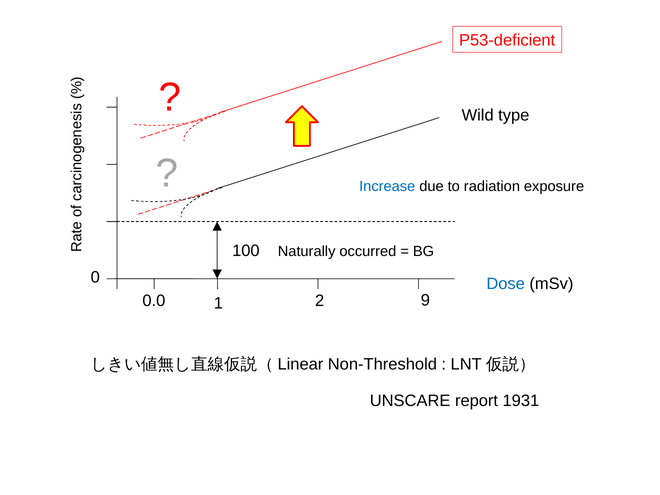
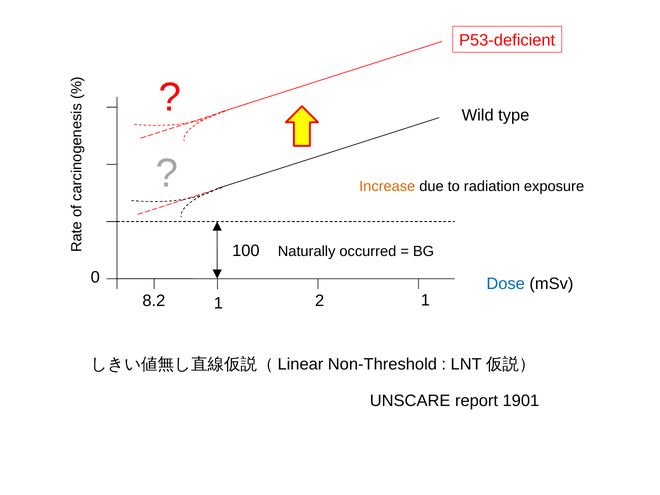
Increase colour: blue -> orange (387, 187)
0.0: 0.0 -> 8.2 (154, 301)
2 9: 9 -> 1 (425, 300)
1931: 1931 -> 1901 (521, 401)
